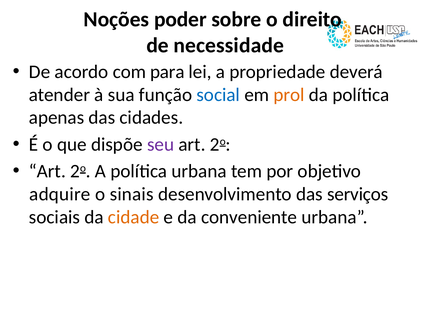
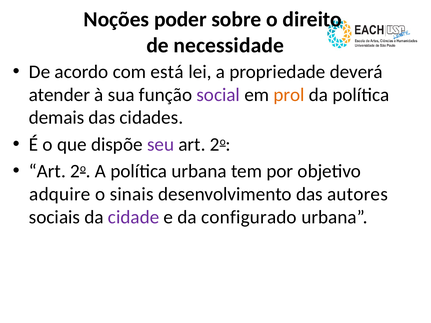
para: para -> está (167, 72)
social colour: blue -> purple (218, 95)
apenas: apenas -> demais (57, 118)
serviços: serviços -> autores (358, 194)
cidade colour: orange -> purple (134, 217)
conveniente: conveniente -> configurado (249, 217)
